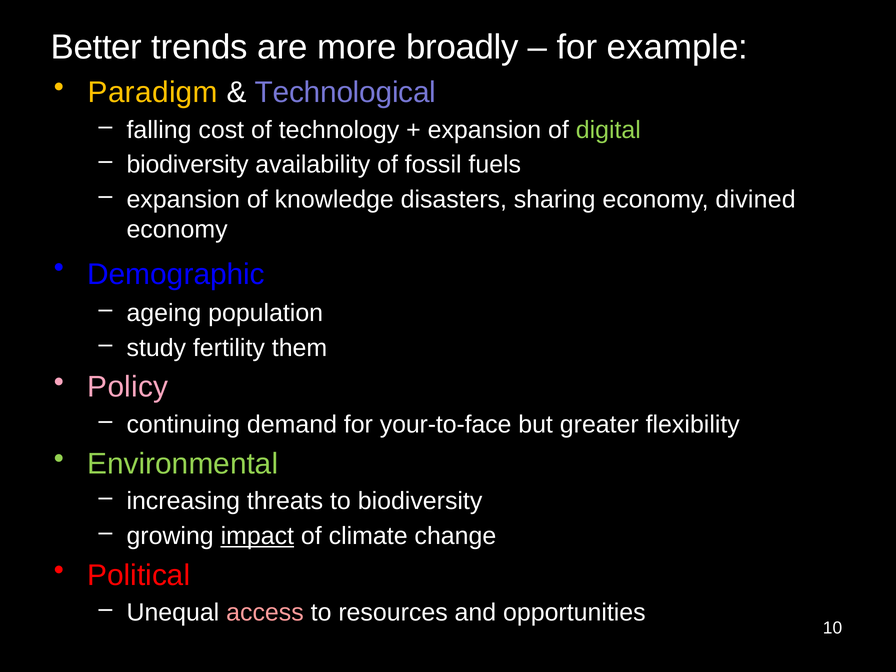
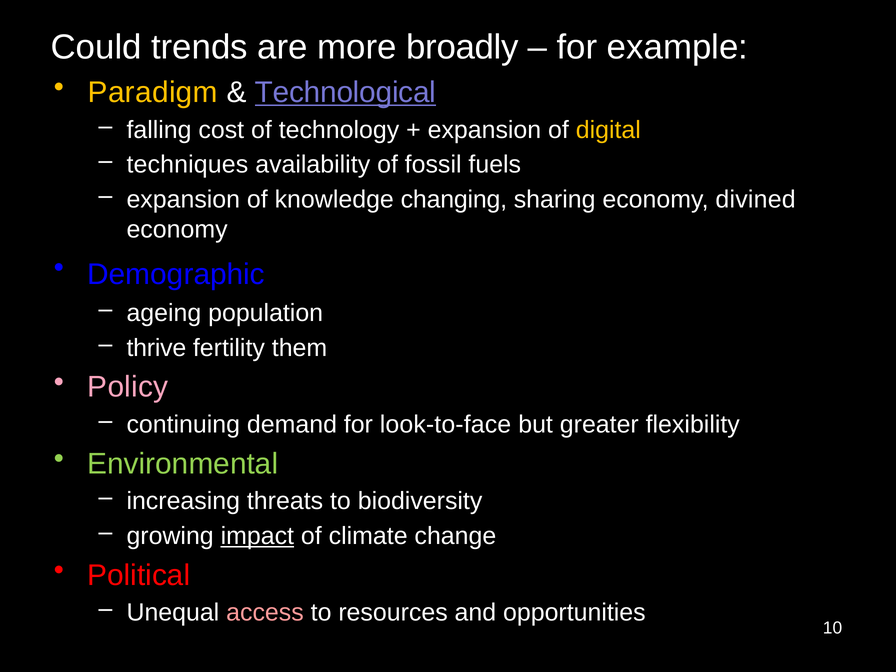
Better: Better -> Could (96, 47)
Technological underline: none -> present (346, 92)
digital colour: light green -> yellow (608, 130)
biodiversity: biodiversity -> techniques (187, 165)
disasters: disasters -> changing (454, 200)
study: study -> thrive (156, 348)
your-to-face: your-to-face -> look-to-face (445, 425)
